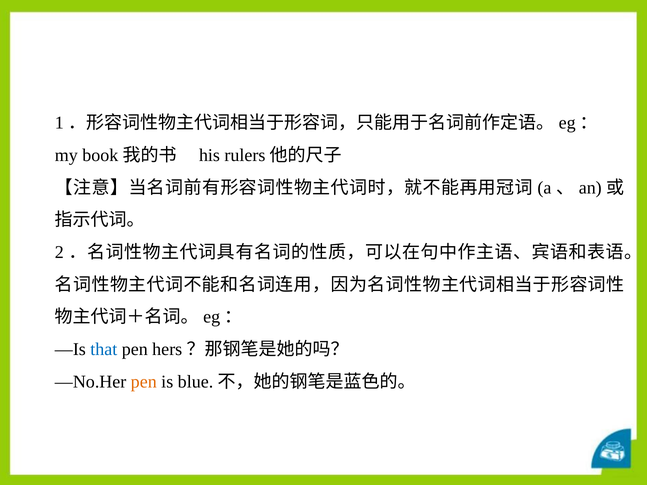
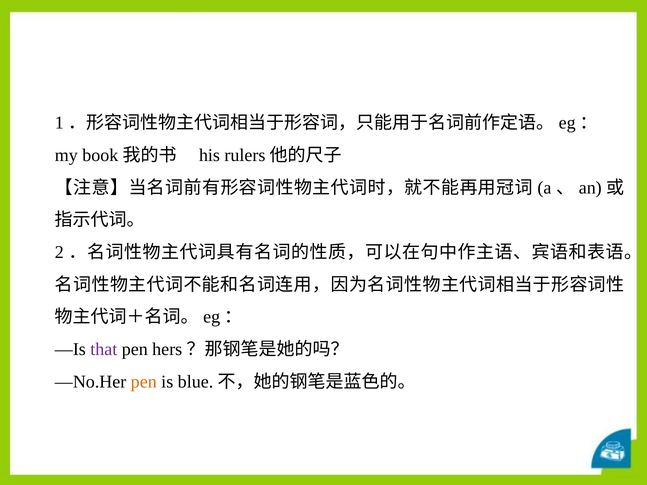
that colour: blue -> purple (104, 350)
